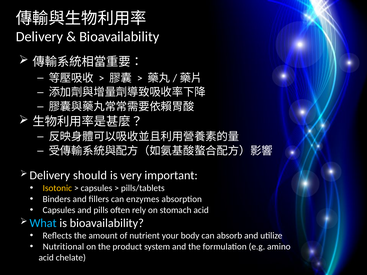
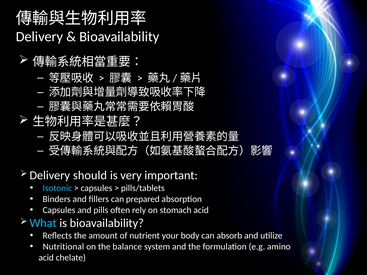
Isotonic colour: yellow -> light blue (57, 188)
enzymes: enzymes -> prepared (143, 199)
product: product -> balance (127, 247)
